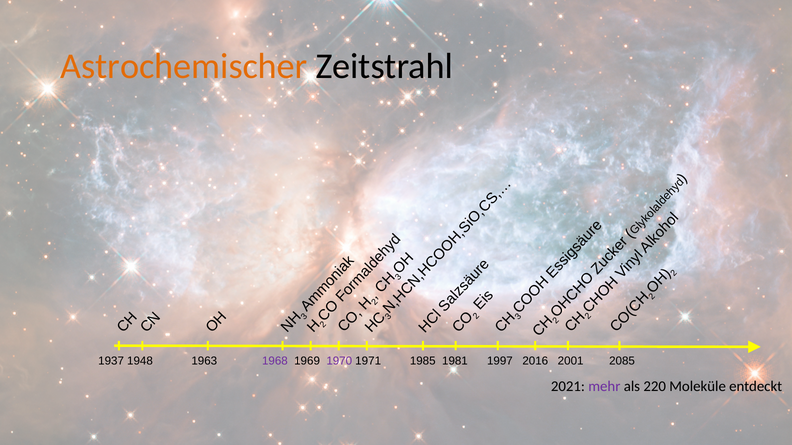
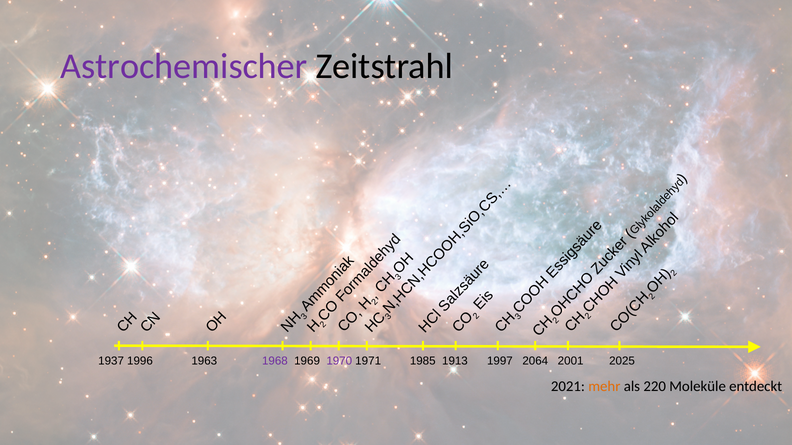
Astrochemischer colour: orange -> purple (184, 67)
1948: 1948 -> 1996 (140, 361)
1981: 1981 -> 1913 (455, 361)
2016: 2016 -> 2064 (535, 361)
2085: 2085 -> 2025 (622, 361)
mehr colour: purple -> orange (604, 387)
